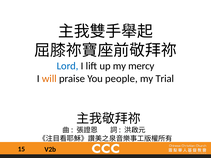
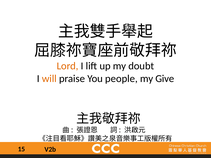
Lord colour: blue -> orange (68, 66)
mercy: mercy -> doubt (141, 66)
Trial: Trial -> Give (165, 79)
